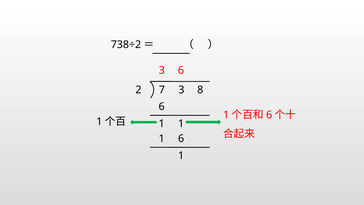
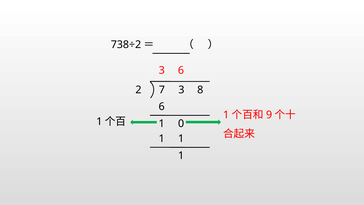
6: 6 -> 9 (269, 115)
1: 1 -> 0 (181, 124)
6: 6 -> 1 (181, 138)
